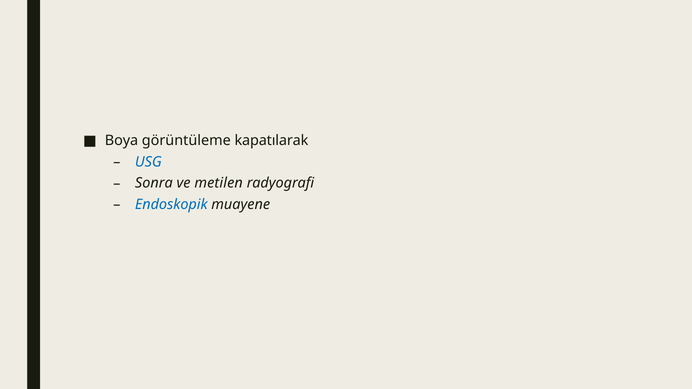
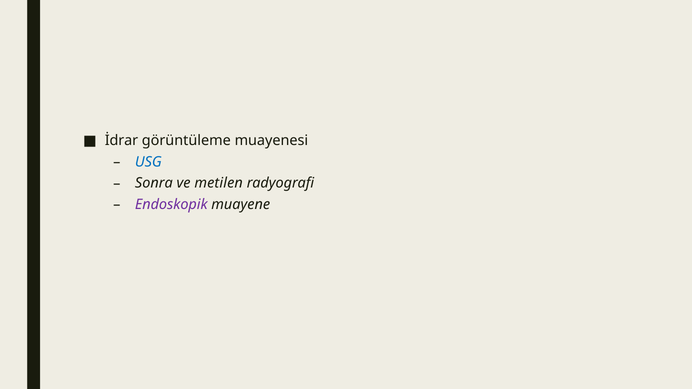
Boya: Boya -> İdrar (121, 141)
kapatılarak: kapatılarak -> muayenesi (271, 141)
Endoskopik colour: blue -> purple (171, 205)
